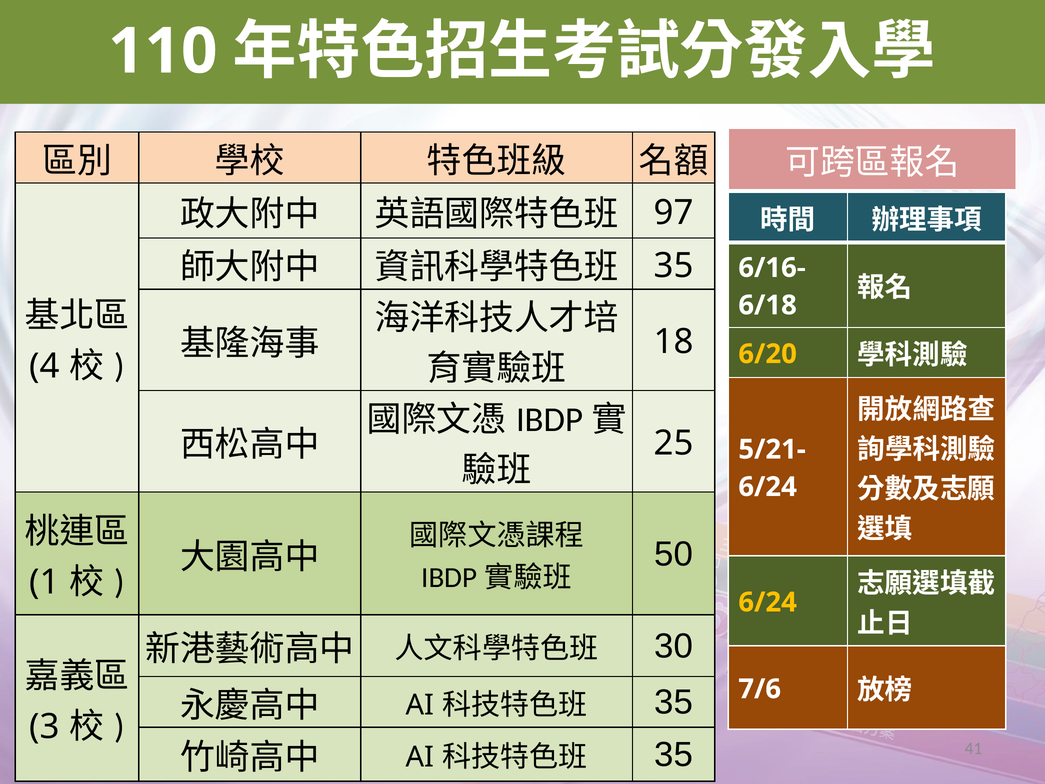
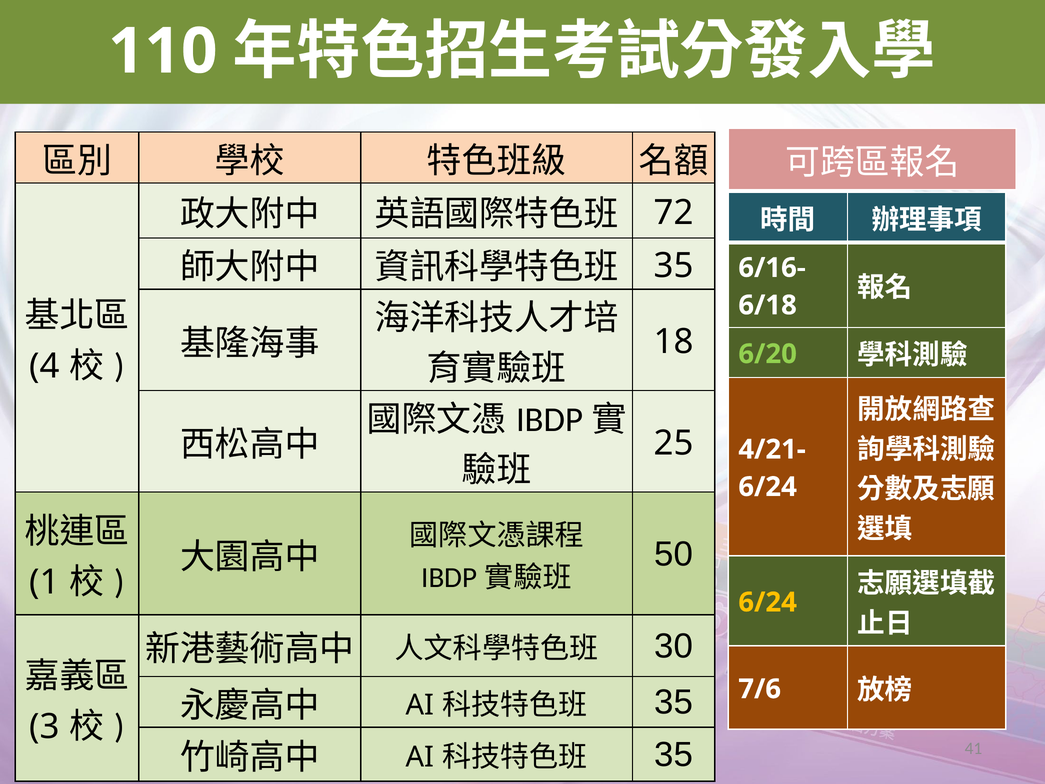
97: 97 -> 72 (674, 213)
6/20 colour: yellow -> light green (768, 354)
5/21-: 5/21- -> 4/21- (772, 449)
